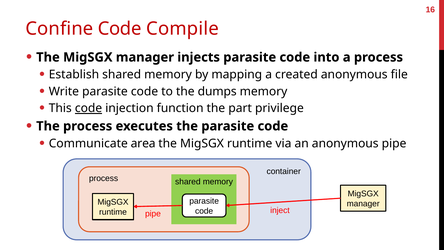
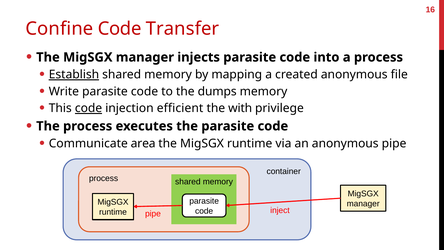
Compile: Compile -> Transfer (183, 29)
Establish underline: none -> present (74, 75)
function: function -> efficient (180, 108)
part: part -> with (240, 108)
